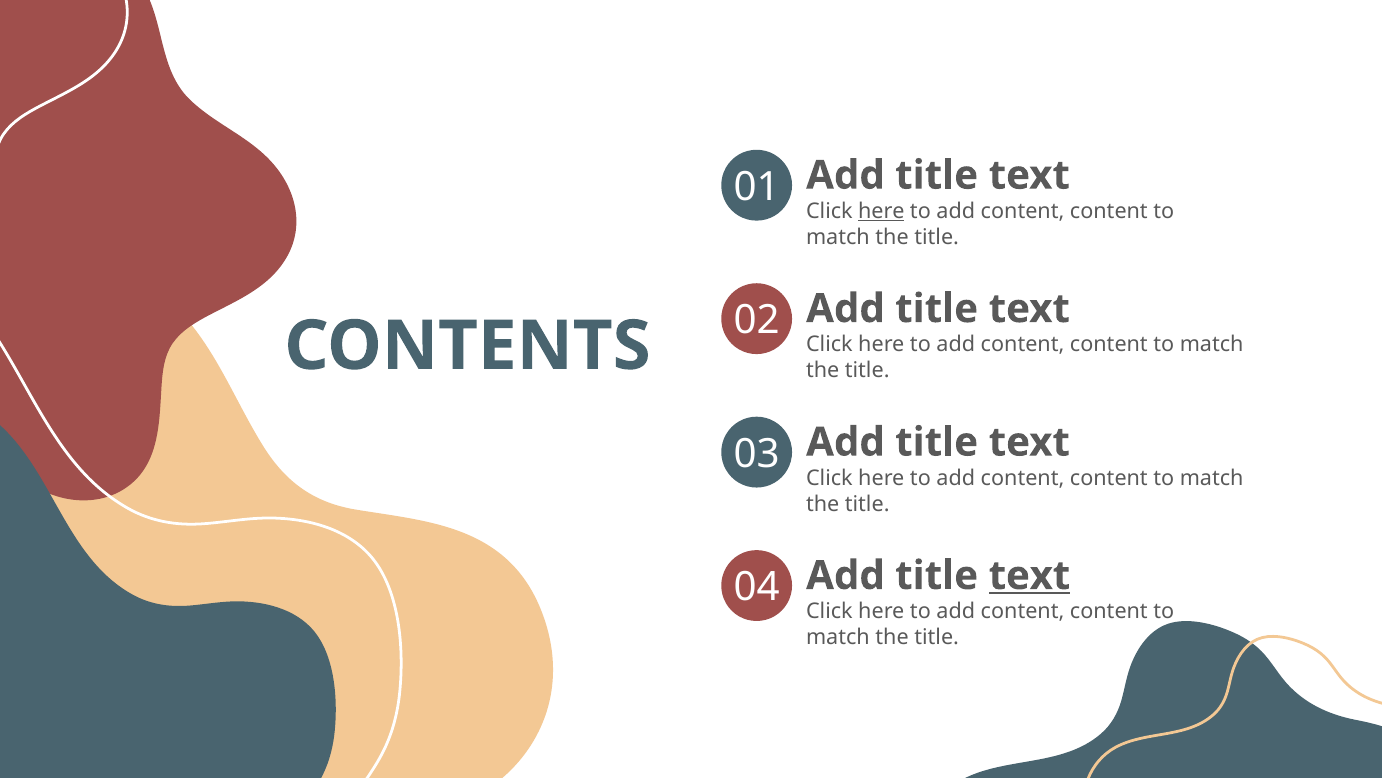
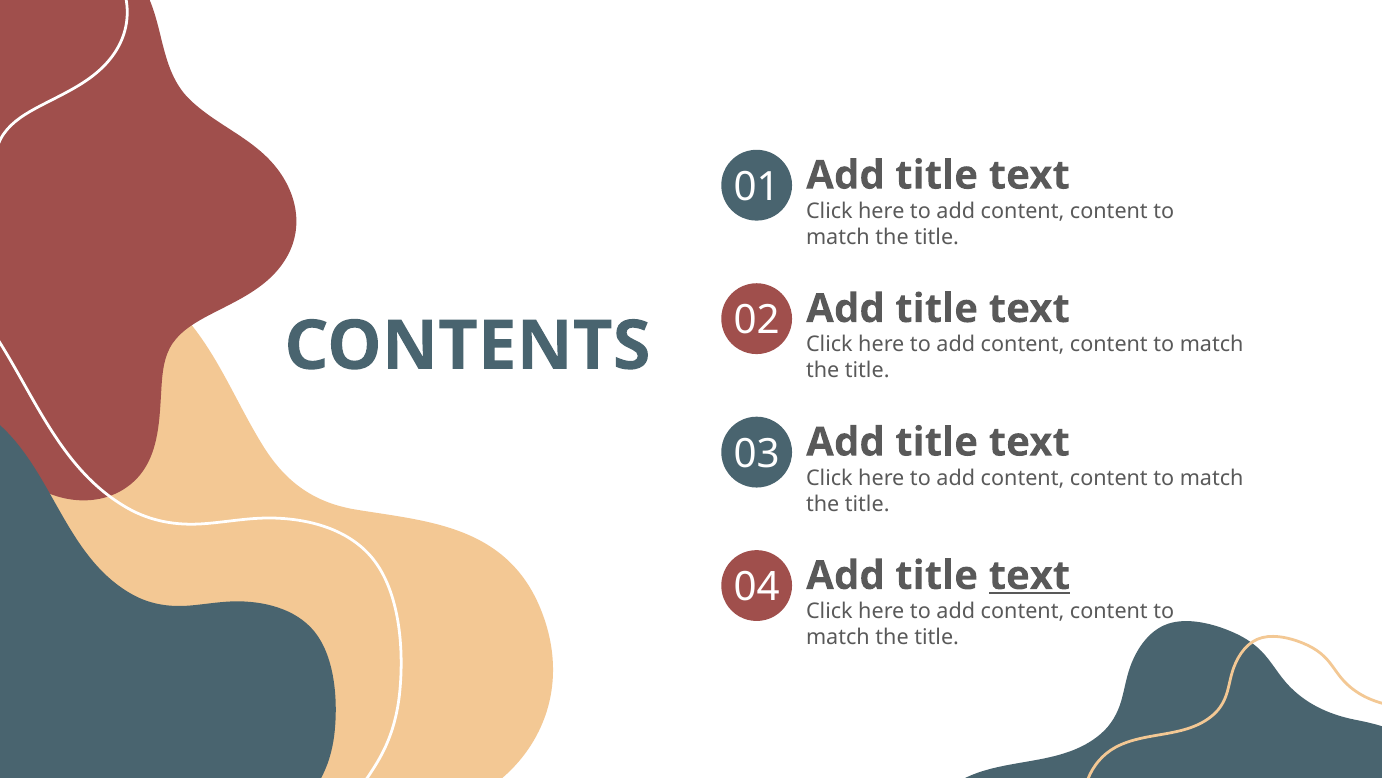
here underline: present -> none (881, 211)
